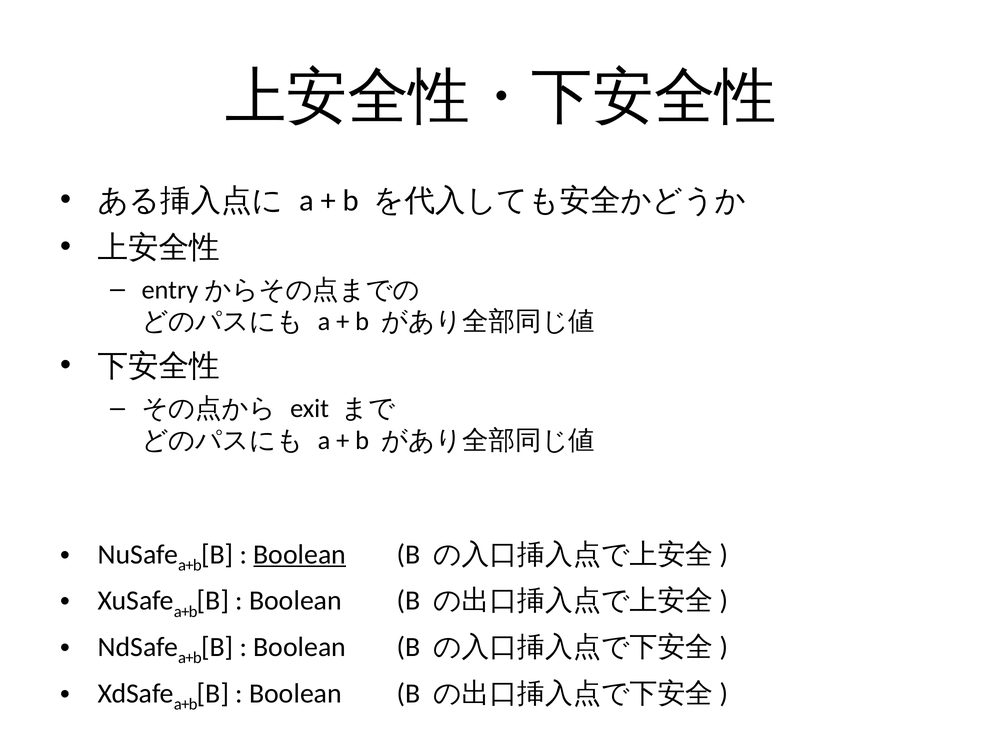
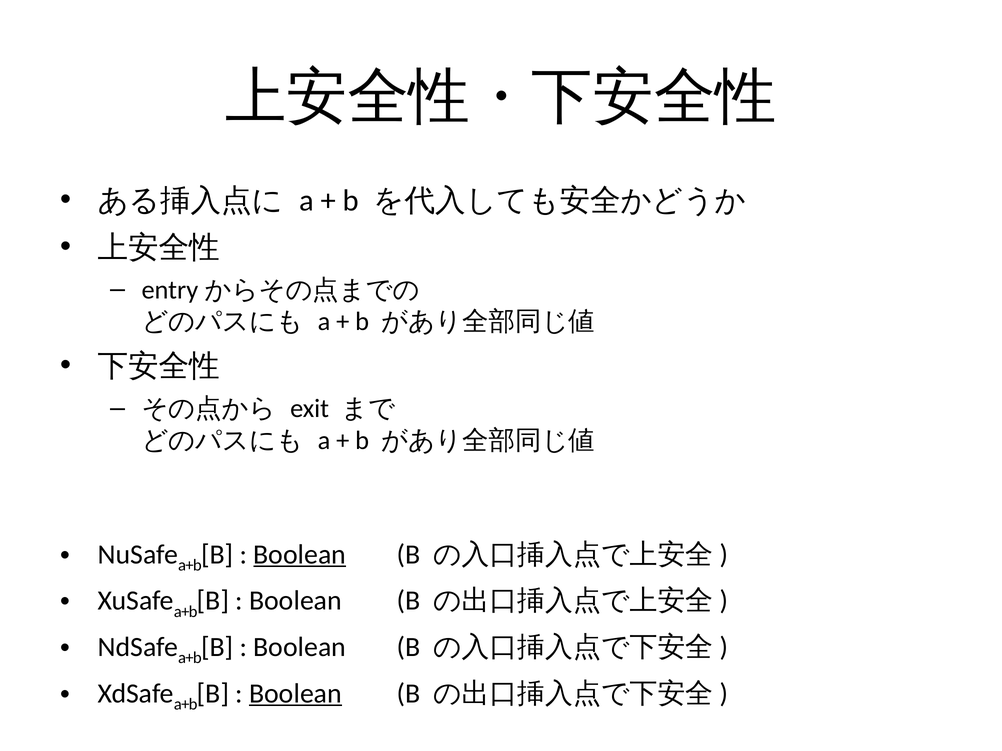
Boolean underline: none -> present (295, 694)
